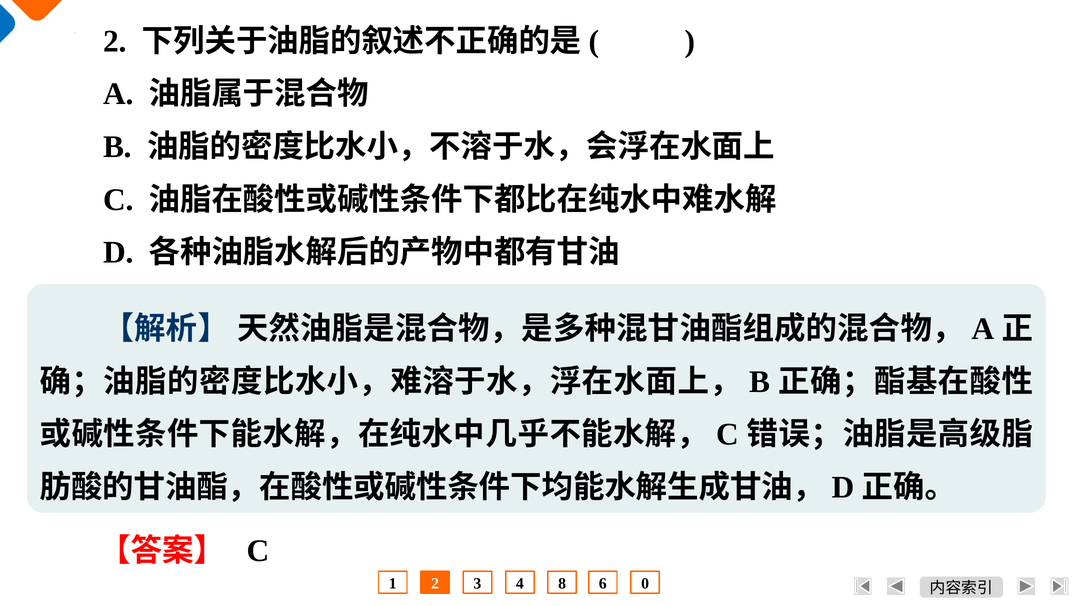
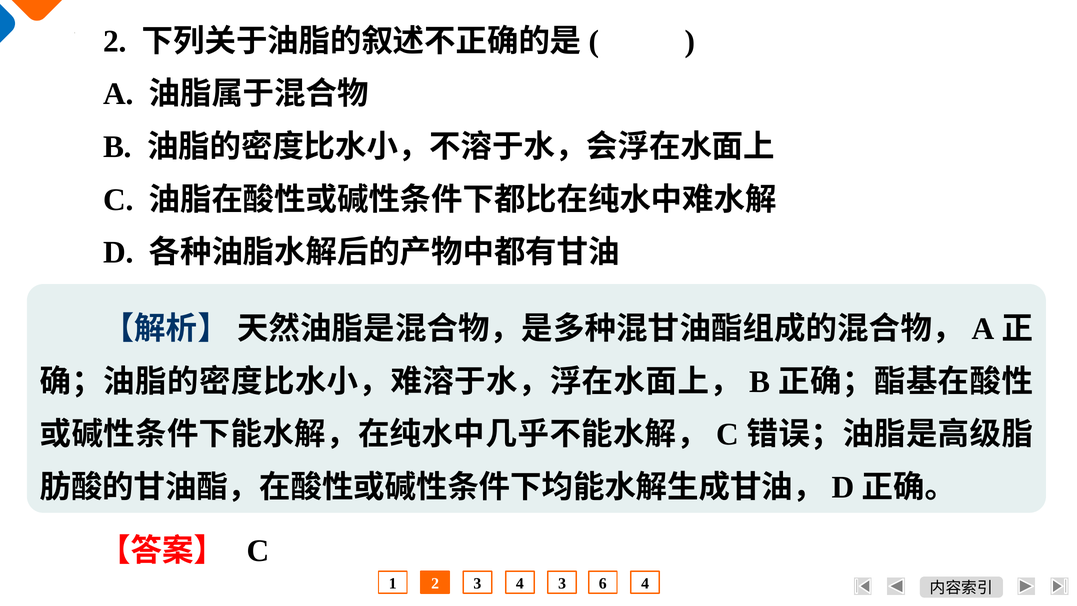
4 8: 8 -> 3 (562, 583)
3 0: 0 -> 4 (645, 583)
